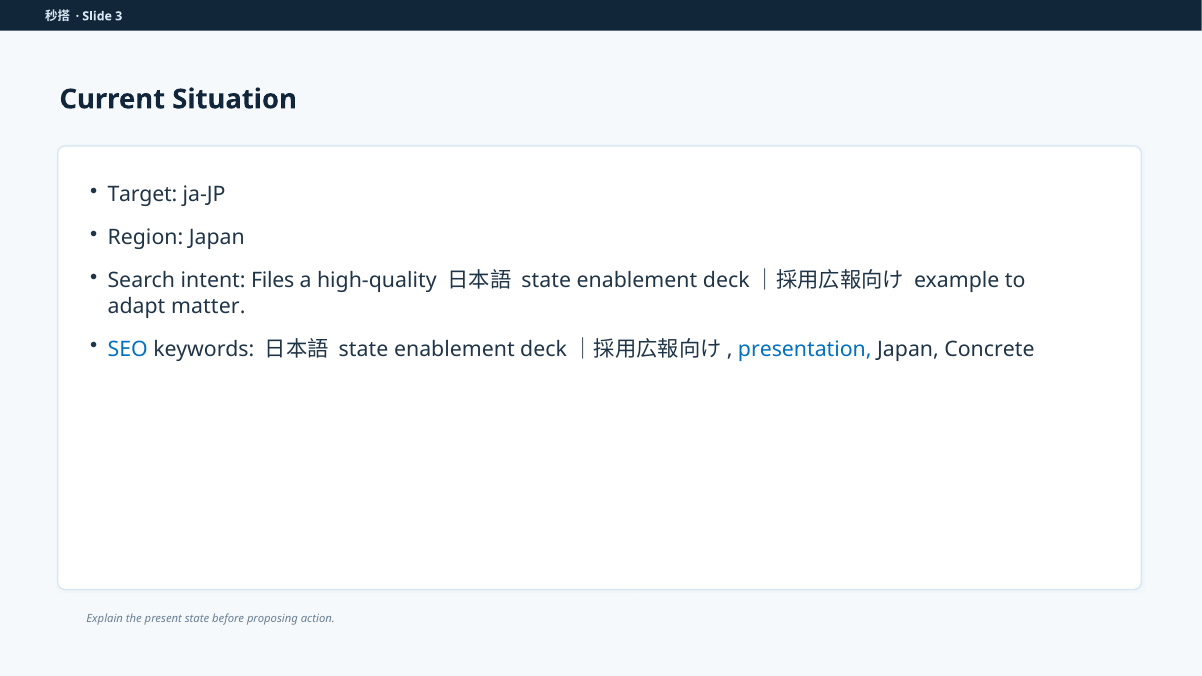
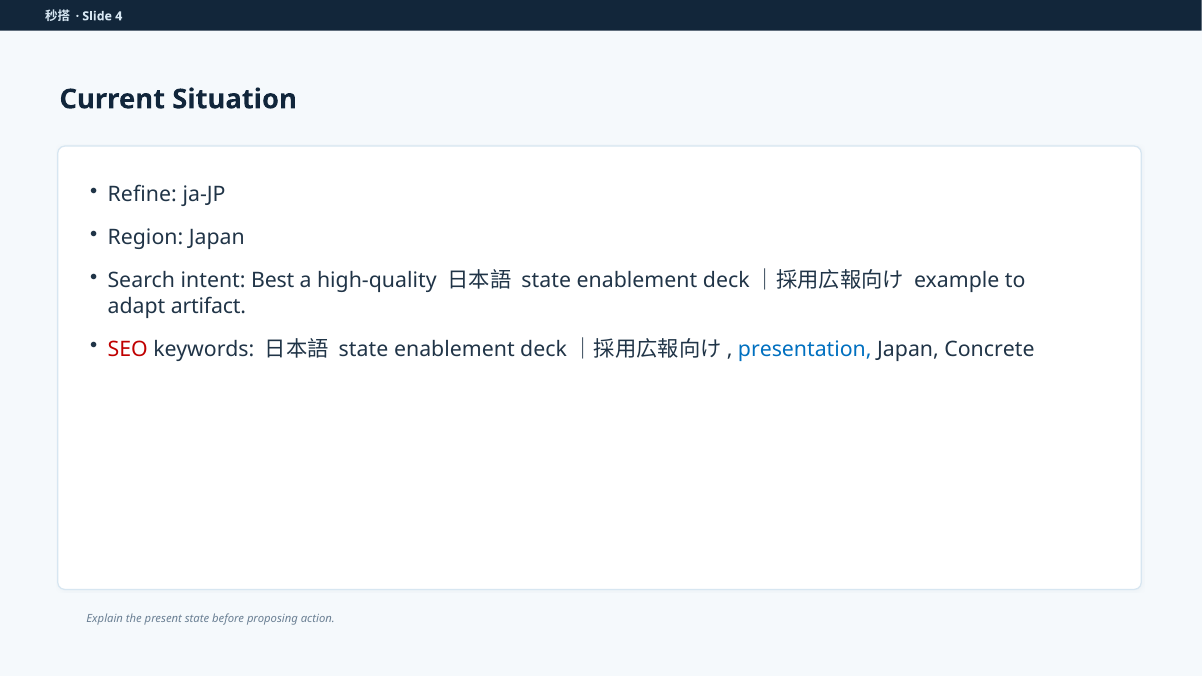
3: 3 -> 4 (119, 16)
Target: Target -> Refine (142, 195)
Files: Files -> Best (273, 281)
matter: matter -> artifact (208, 306)
SEO colour: blue -> red (128, 349)
